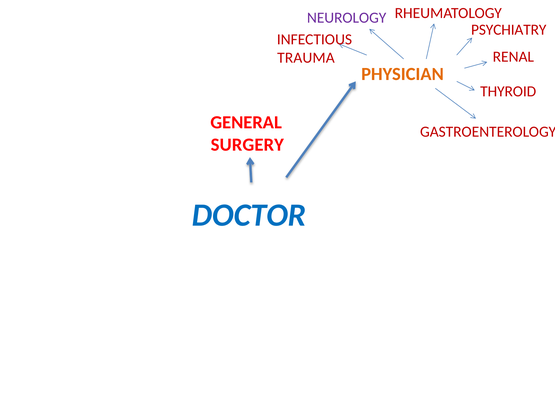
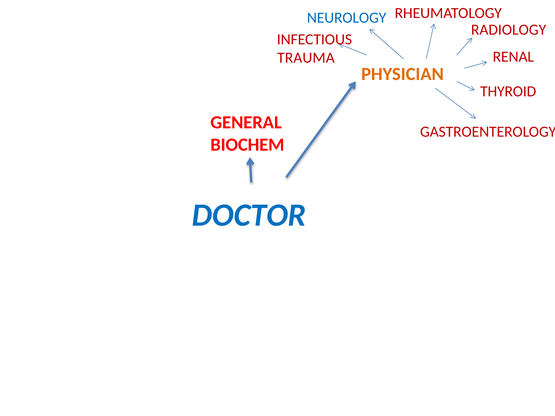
NEUROLOGY colour: purple -> blue (347, 18)
PSYCHIATRY: PSYCHIATRY -> RADIOLOGY (509, 30)
SURGERY: SURGERY -> BIOCHEM (247, 145)
